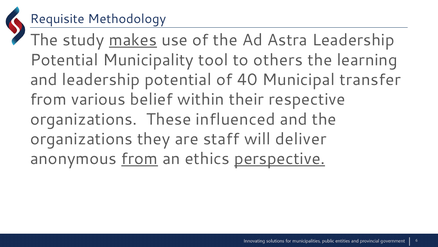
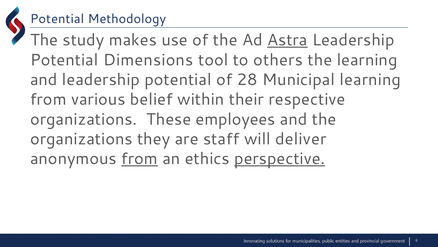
Requisite: Requisite -> Potential (57, 19)
makes underline: present -> none (133, 40)
Astra underline: none -> present (287, 40)
Municipality: Municipality -> Dimensions (148, 60)
40: 40 -> 28 (247, 80)
Municipal transfer: transfer -> learning (370, 80)
influenced: influenced -> employees (236, 119)
